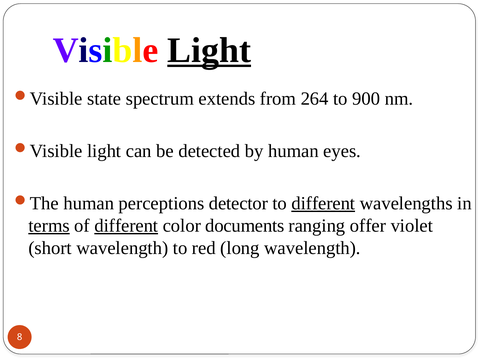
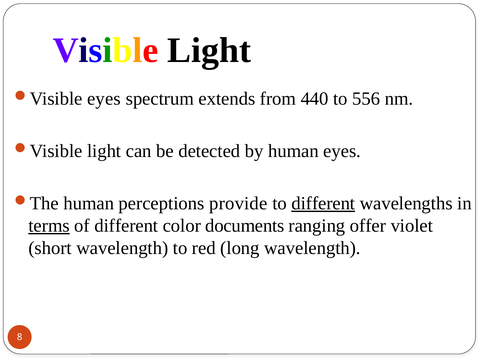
Light underline: present -> none (209, 50)
state: state -> eyes (104, 99)
264: 264 -> 440 (315, 99)
900: 900 -> 556 (366, 99)
detector: detector -> provide (238, 203)
different underline: present -> none (126, 226)
